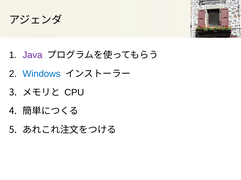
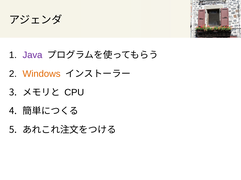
Windows colour: blue -> orange (42, 74)
